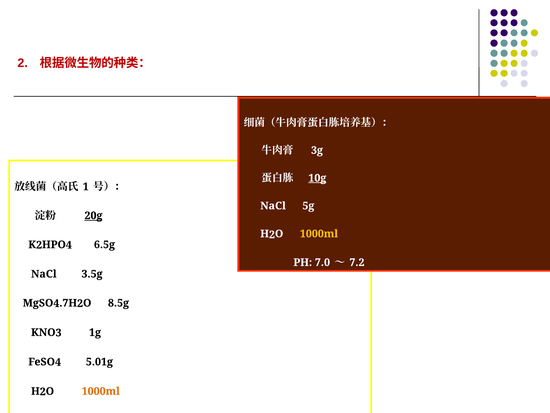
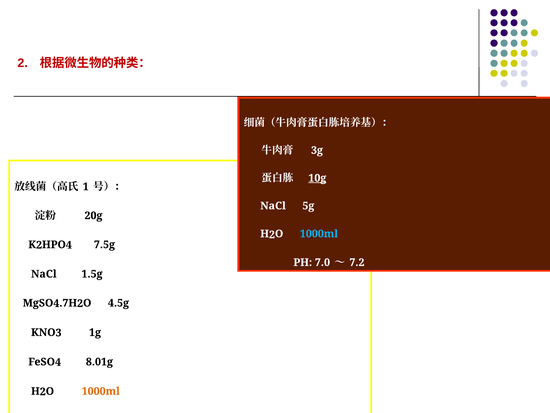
20g underline: present -> none (93, 215)
1000ml colour: yellow -> light blue (319, 233)
6.5g: 6.5g -> 7.5g (104, 244)
3.5g: 3.5g -> 1.5g (92, 274)
8.5g: 8.5g -> 4.5g (118, 303)
5.01g: 5.01g -> 8.01g (99, 361)
